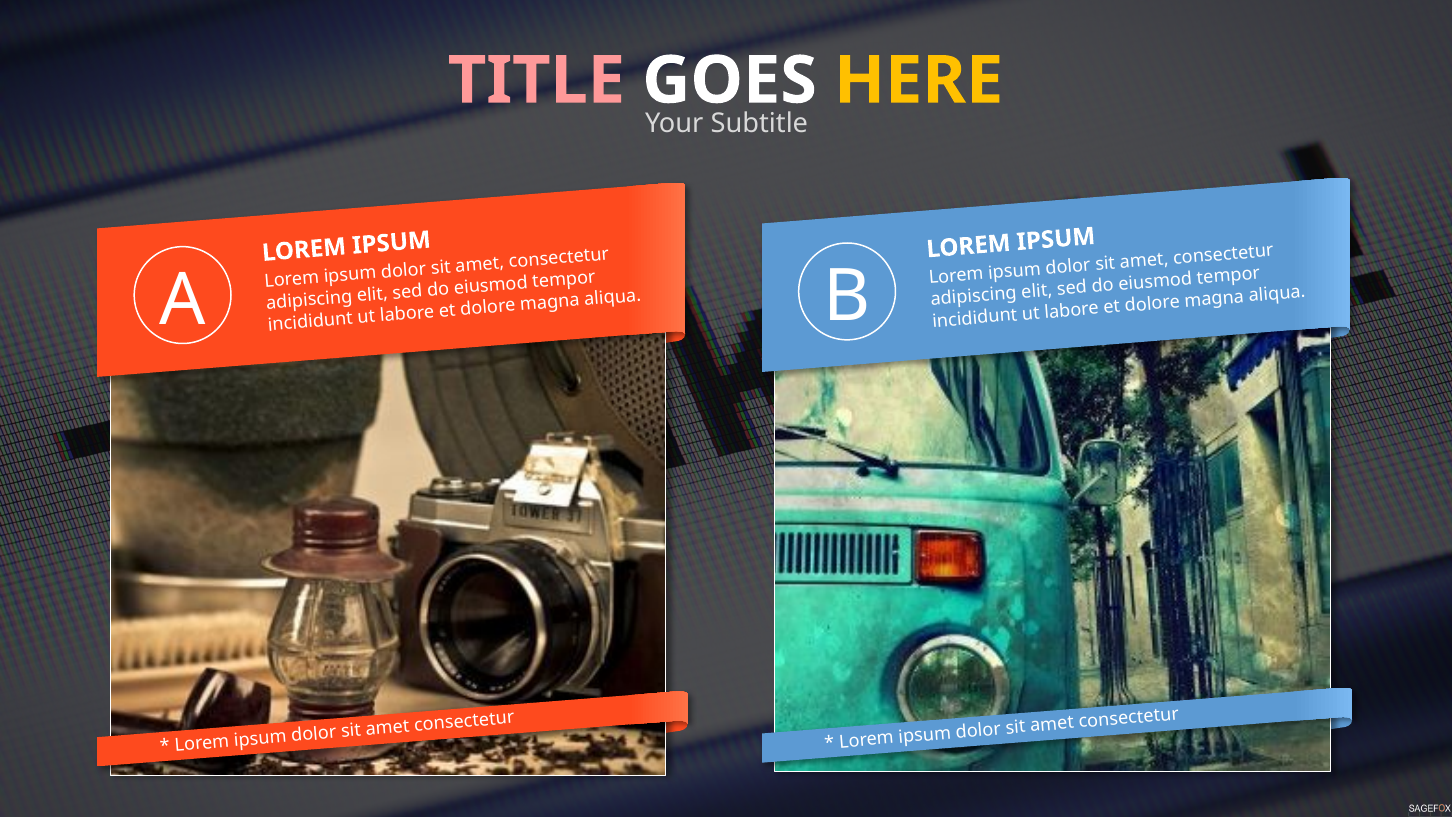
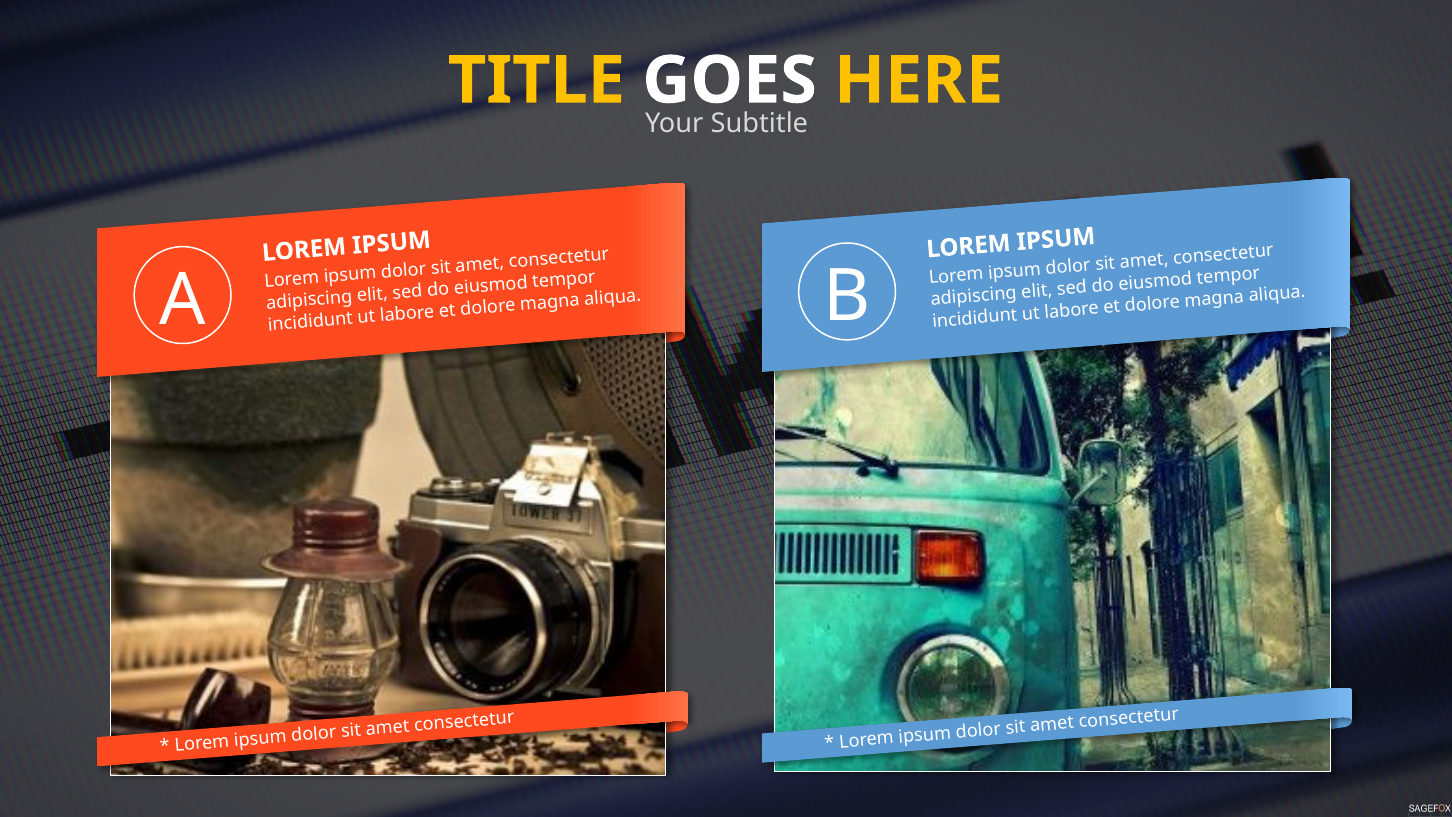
TITLE colour: pink -> yellow (536, 81)
